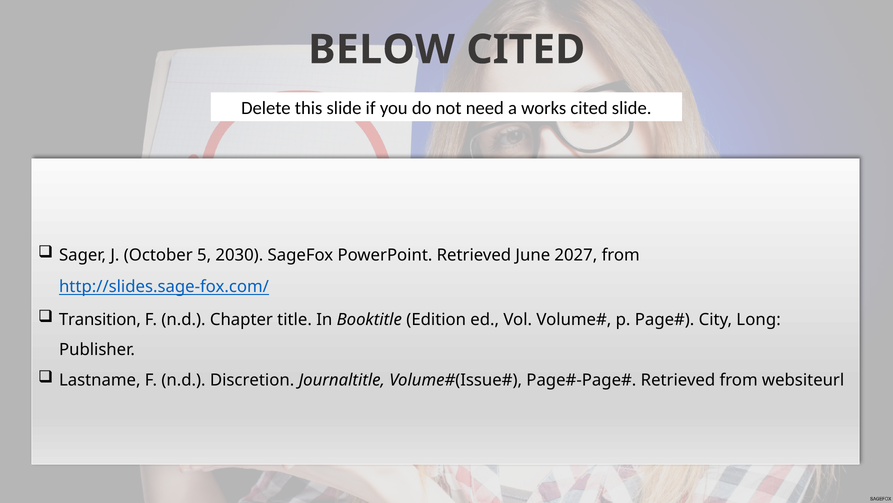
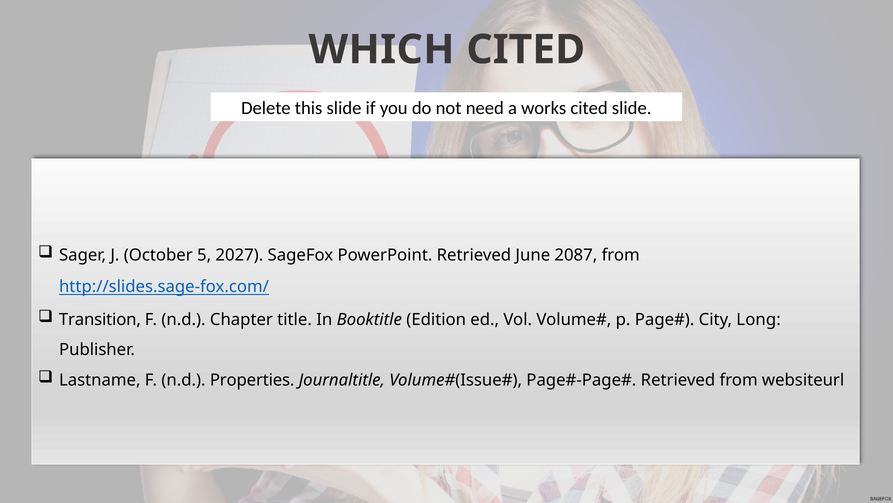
BELOW: BELOW -> WHICH (382, 50)
2030: 2030 -> 2027 (239, 255)
2027: 2027 -> 2087 (576, 255)
Discretion: Discretion -> Properties (252, 379)
